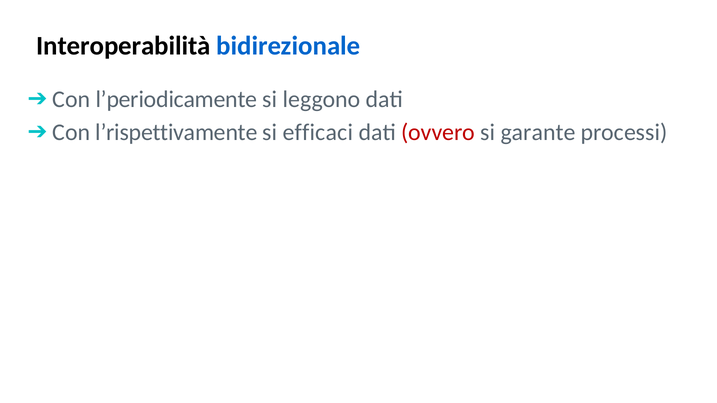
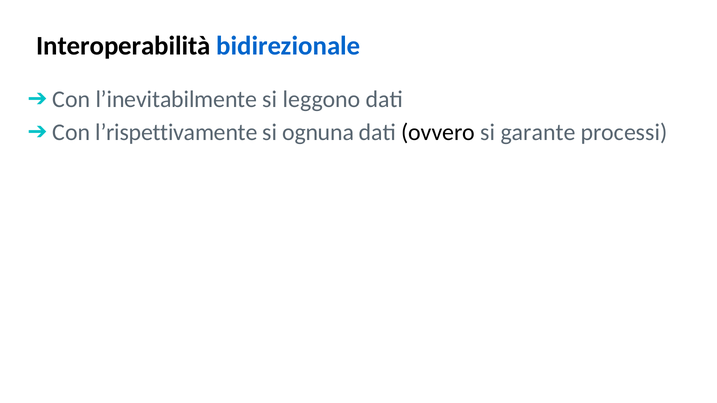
l’periodicamente: l’periodicamente -> l’inevitabilmente (176, 99)
efficaci: efficaci -> ognuna (318, 132)
ovvero colour: red -> black (438, 132)
